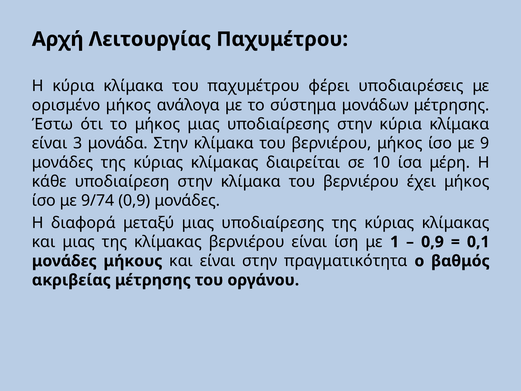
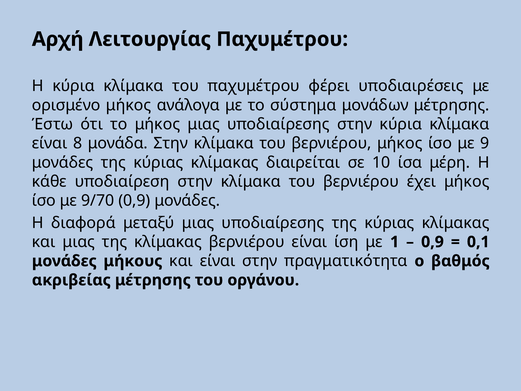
3: 3 -> 8 (78, 143)
9/74: 9/74 -> 9/70 (98, 200)
